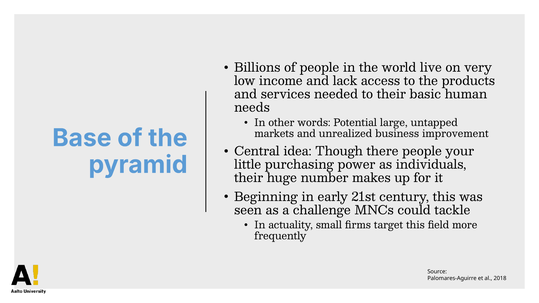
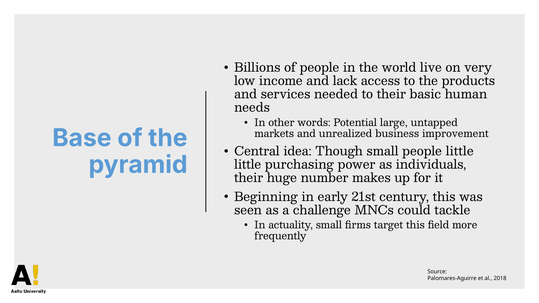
Though there: there -> small (383, 151)
people your: your -> little (460, 151)
